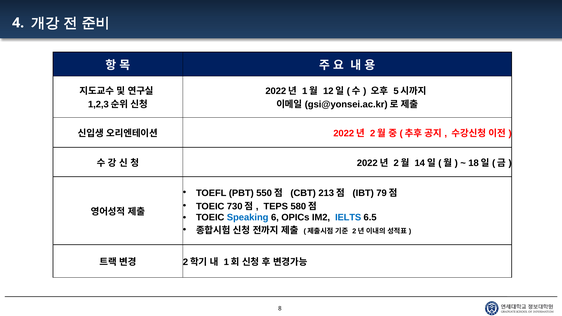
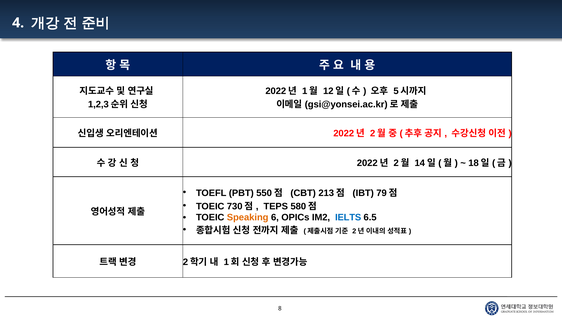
Speaking colour: blue -> orange (248, 218)
